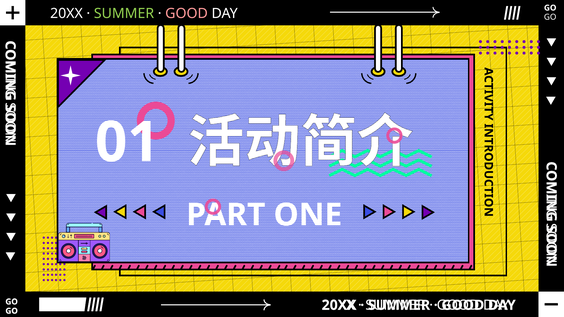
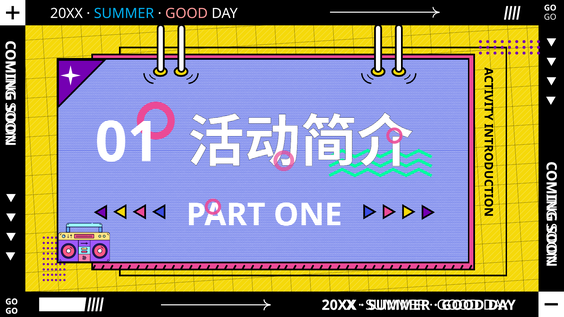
SUMMER colour: light green -> light blue (124, 14)
